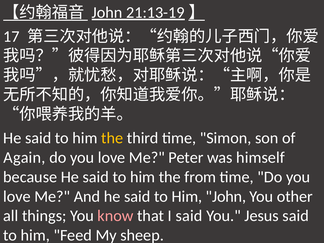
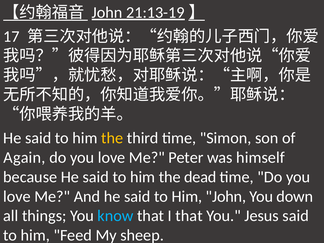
from: from -> dead (200, 177)
other: other -> down (295, 196)
know colour: pink -> light blue (115, 216)
I said: said -> that (189, 216)
